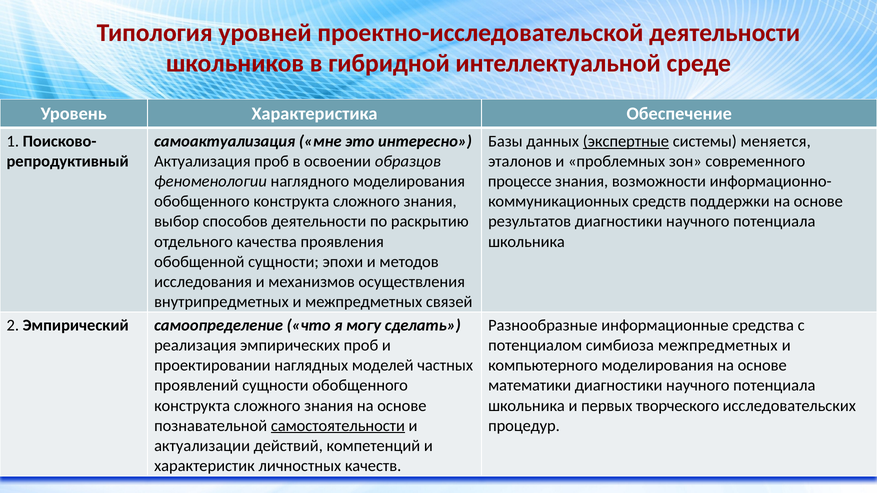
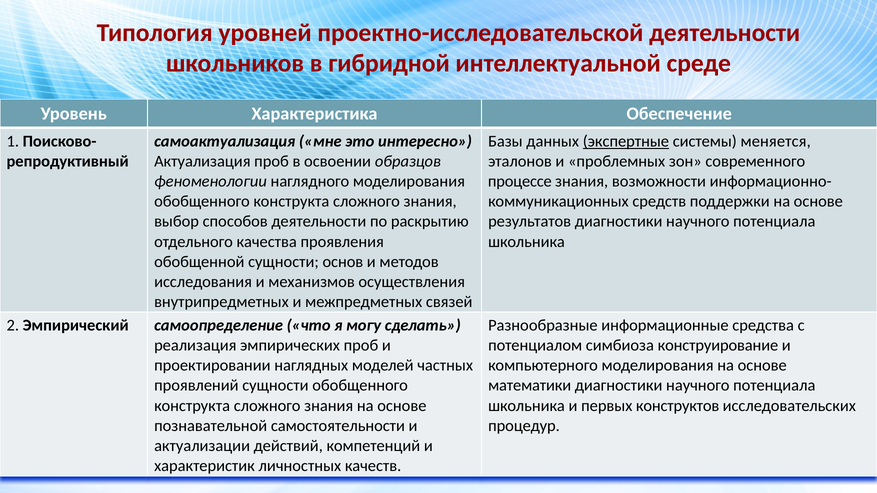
эпохи: эпохи -> основ (343, 262)
симбиоза межпредметных: межпредметных -> конструирование (718, 346)
творческого: творческого -> конструктов (678, 406)
самостоятельности underline: present -> none (338, 426)
